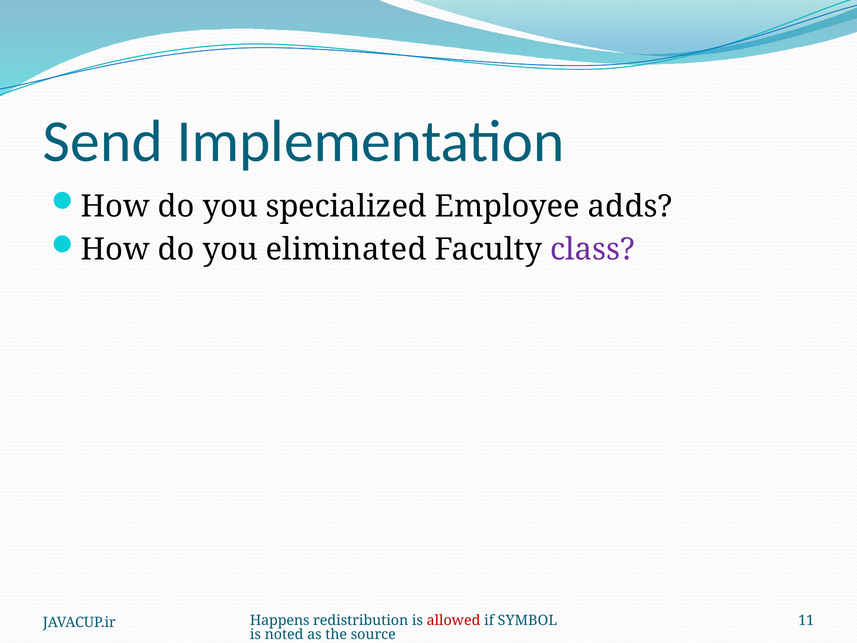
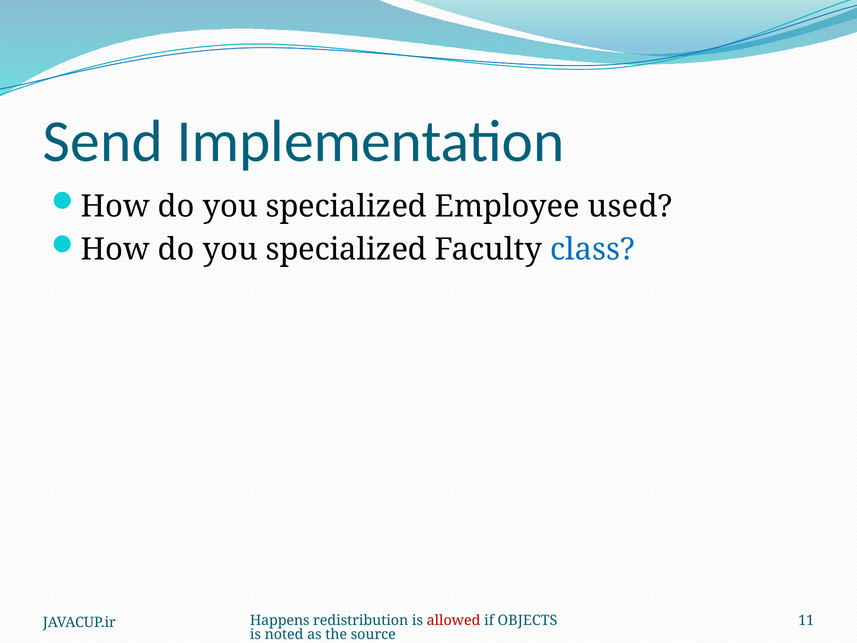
adds: adds -> used (630, 206)
eliminated: eliminated -> specialized (346, 250)
class colour: purple -> blue (593, 250)
SYMBOL: SYMBOL -> OBJECTS (528, 620)
